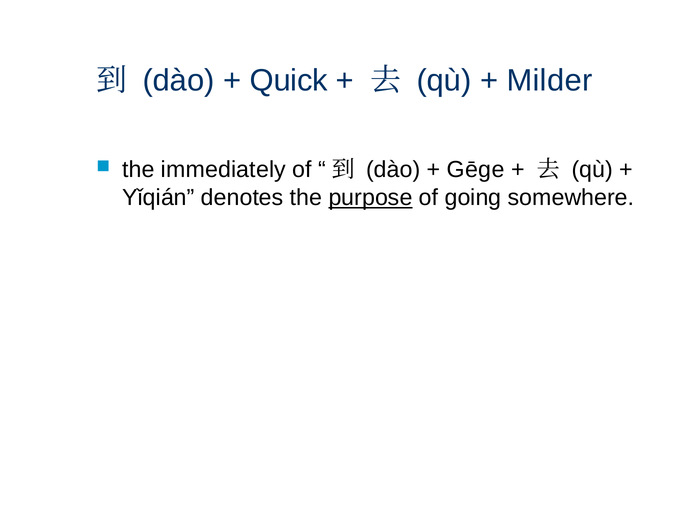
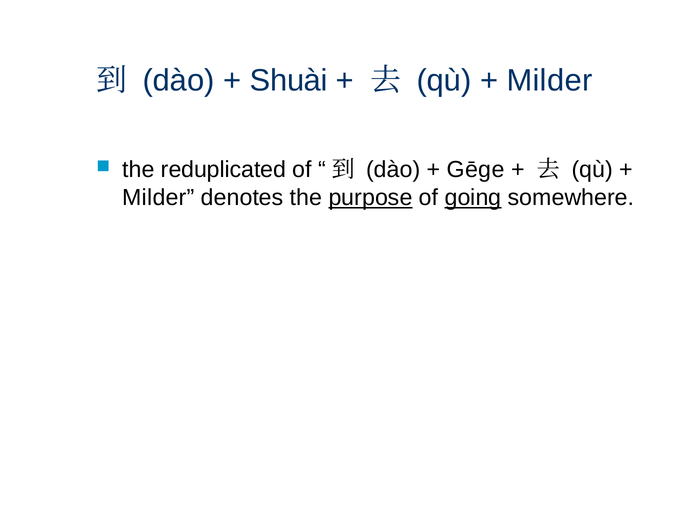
Quick: Quick -> Shuài (289, 80)
immediately: immediately -> reduplicated (224, 170)
Yǐqián: Yǐqián -> Milder (158, 198)
going underline: none -> present (473, 198)
